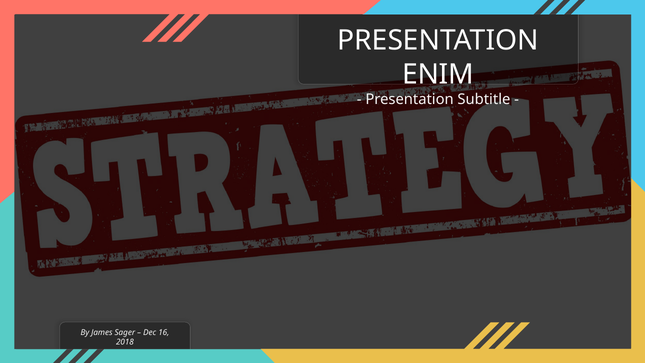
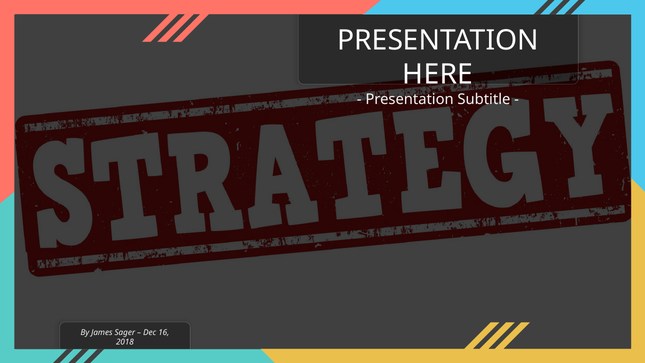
ENIM: ENIM -> HERE (438, 74)
